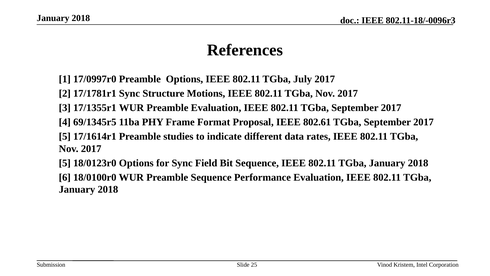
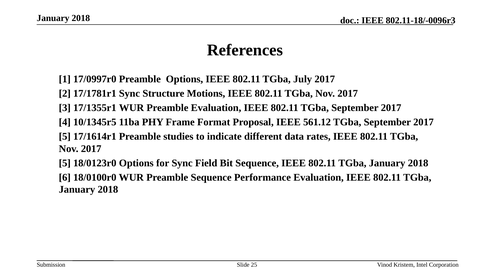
69/1345r5: 69/1345r5 -> 10/1345r5 (95, 122)
802.61: 802.61 -> 561.12 (317, 122)
